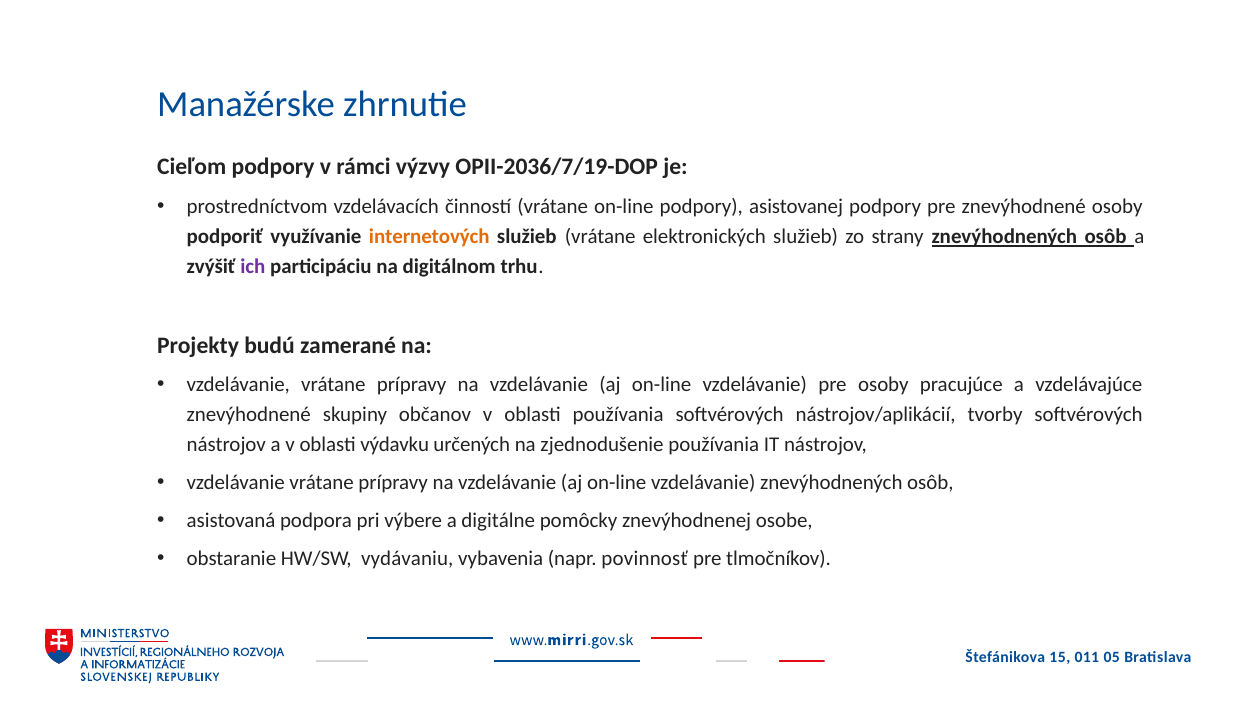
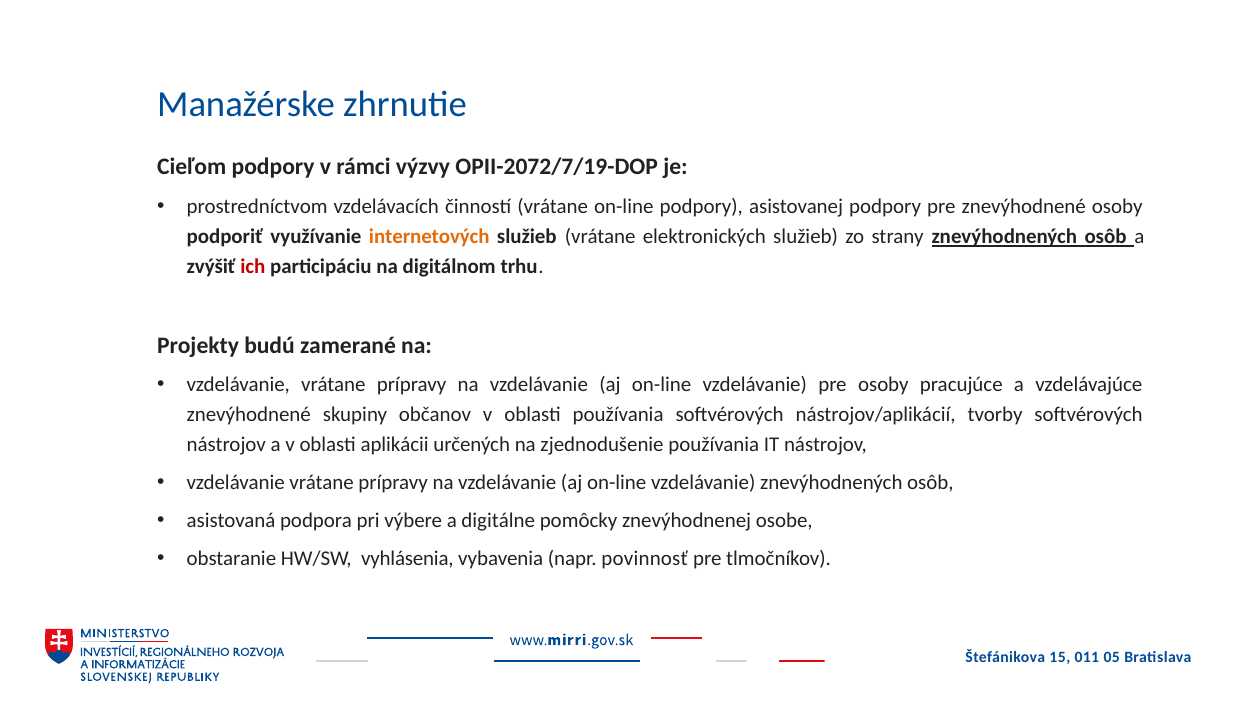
OPII-2036/7/19-DOP: OPII-2036/7/19-DOP -> OPII-2072/7/19-DOP (557, 167)
ich colour: purple -> red (253, 267)
výdavku: výdavku -> aplikácii (395, 445)
vydávaniu: vydávaniu -> vyhlásenia (407, 559)
